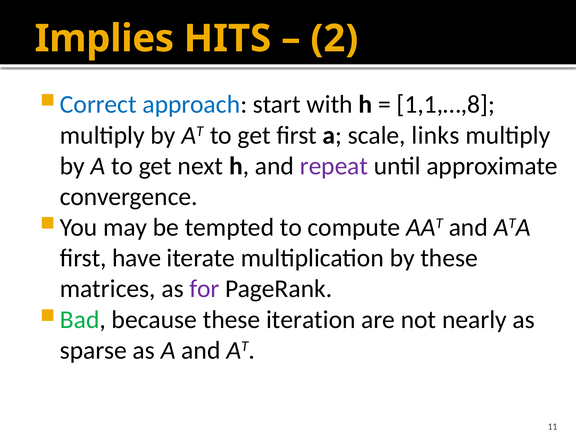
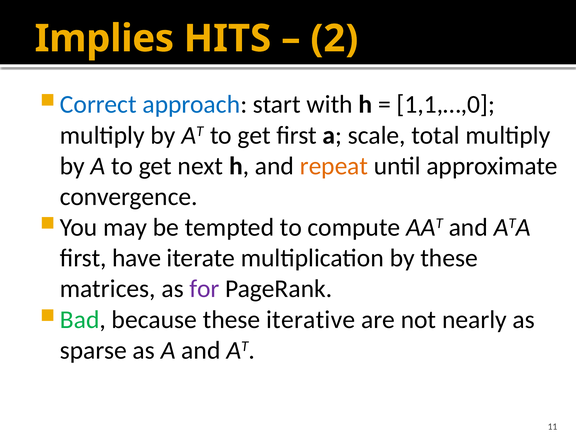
1,1,…,8: 1,1,…,8 -> 1,1,…,0 (446, 105)
links: links -> total (436, 135)
repeat colour: purple -> orange (334, 166)
iteration: iteration -> iterative (311, 320)
